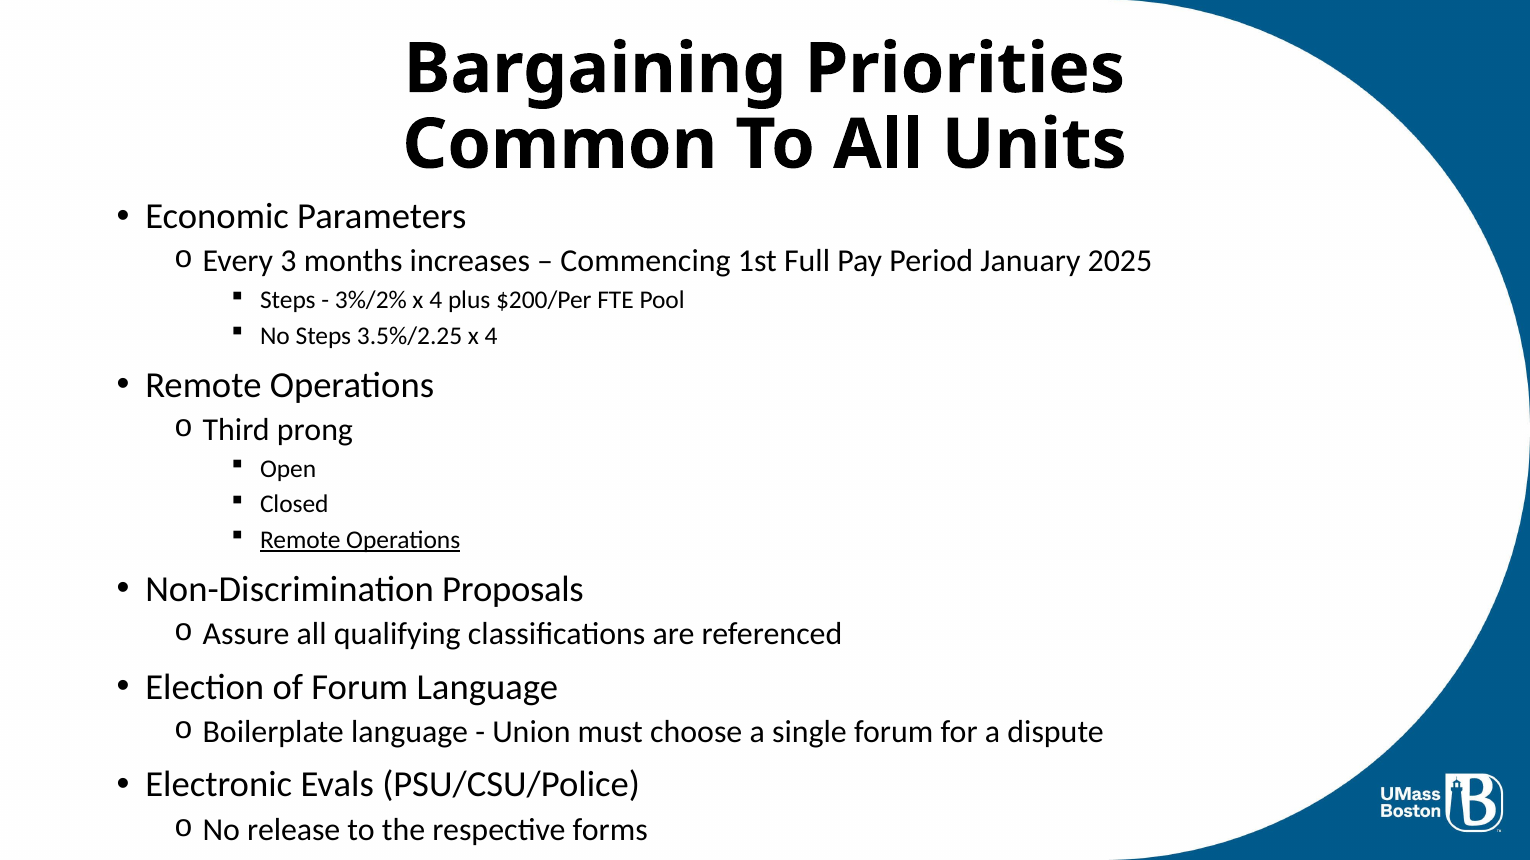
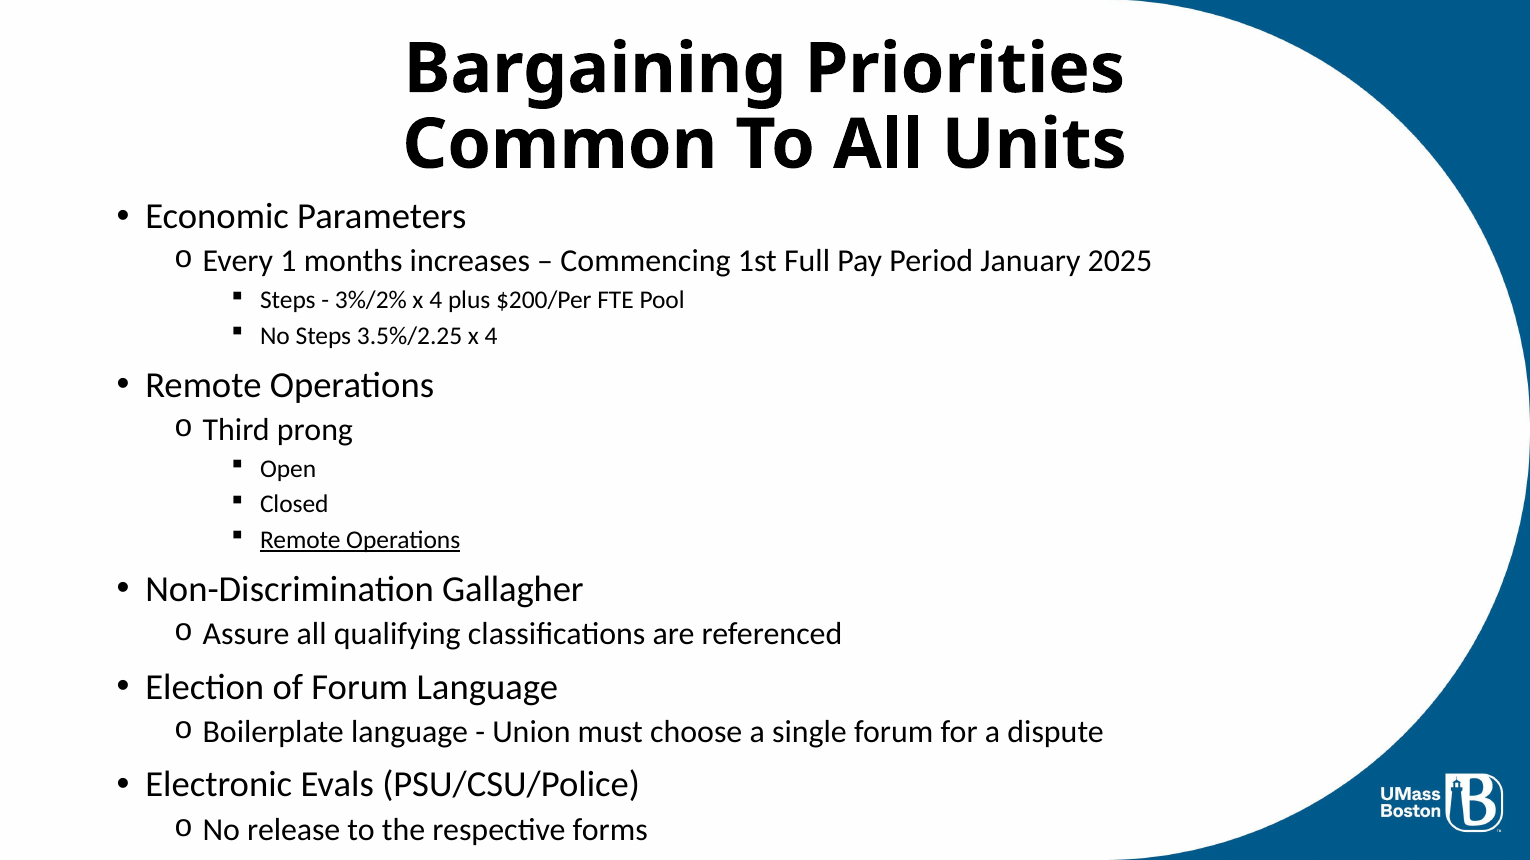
3: 3 -> 1 (288, 262)
Proposals: Proposals -> Gallagher (513, 590)
